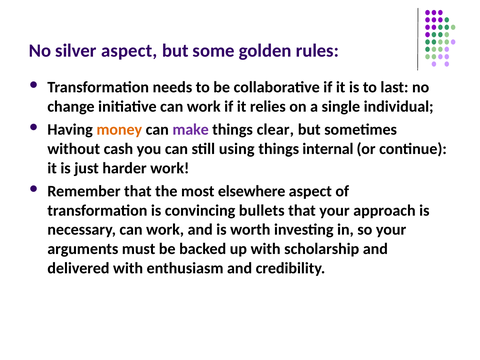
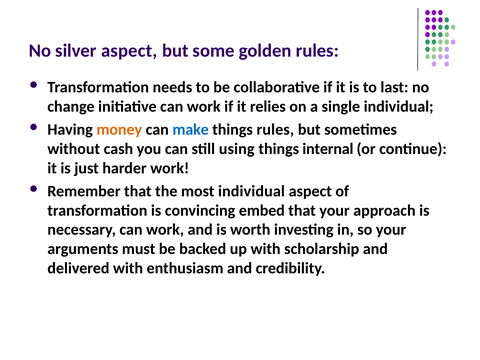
make colour: purple -> blue (191, 130)
things clear: clear -> rules (275, 130)
most elsewhere: elsewhere -> individual (251, 191)
bullets: bullets -> embed (262, 211)
